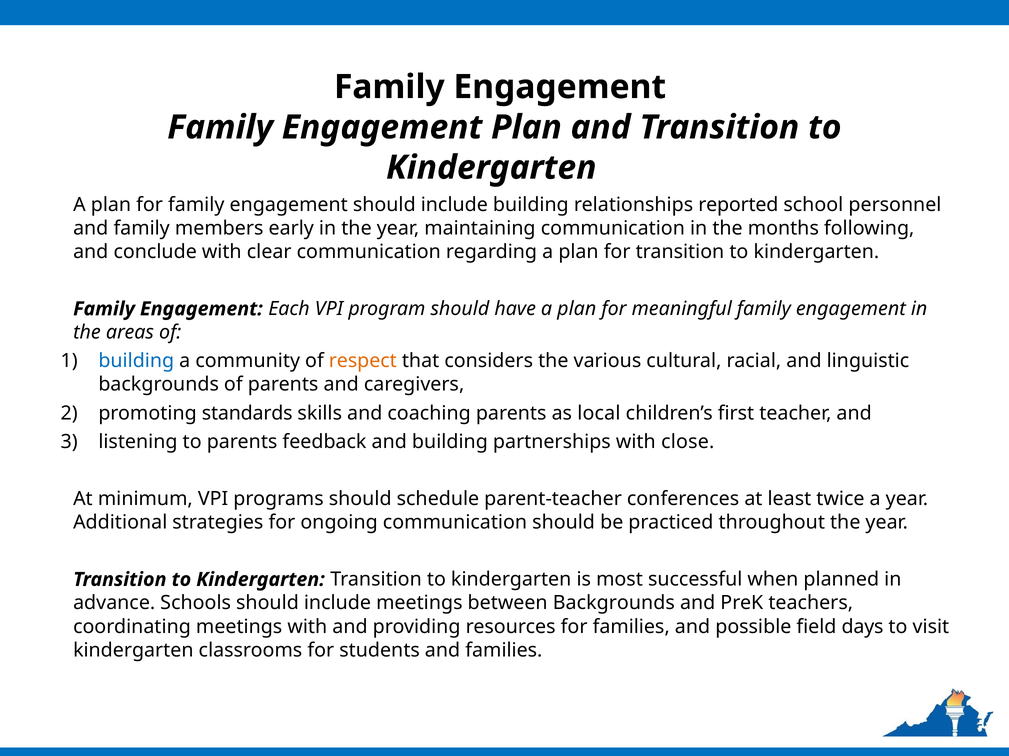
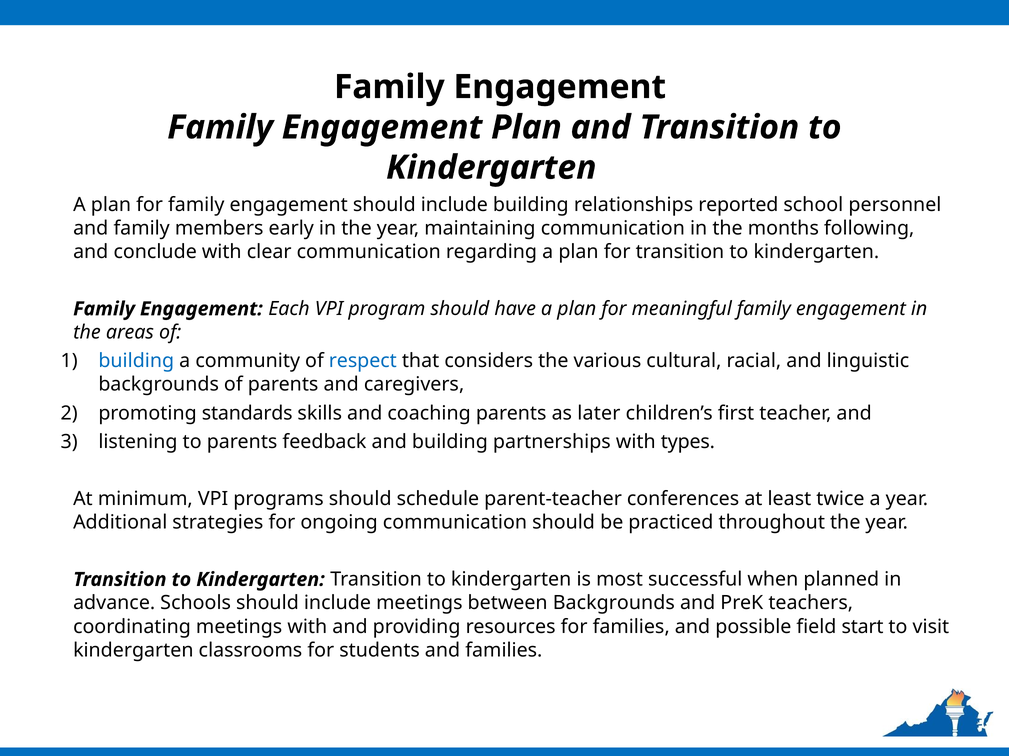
respect colour: orange -> blue (363, 361)
local: local -> later (599, 413)
close: close -> types (688, 442)
days: days -> start (863, 627)
